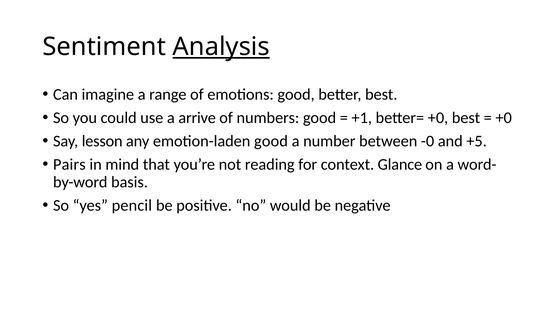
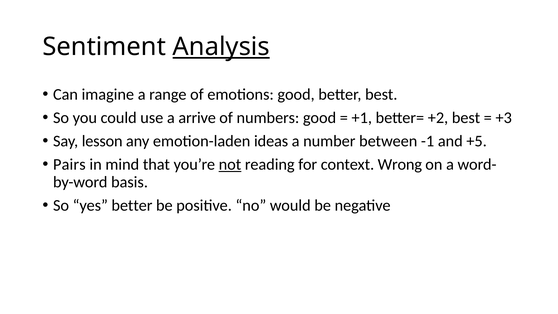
better= +0: +0 -> +2 (438, 118)
+0: +0 -> +3 (504, 118)
emotion-laden good: good -> ideas (271, 141)
-0: -0 -> -1 (428, 141)
not underline: none -> present (230, 164)
Glance: Glance -> Wrong (400, 164)
yes pencil: pencil -> better (132, 205)
